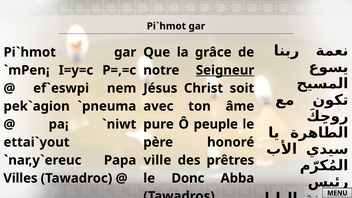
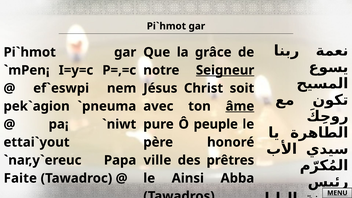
âme underline: none -> present (240, 106)
Villes: Villes -> Faite (20, 178)
Donc: Donc -> Ainsi (188, 178)
